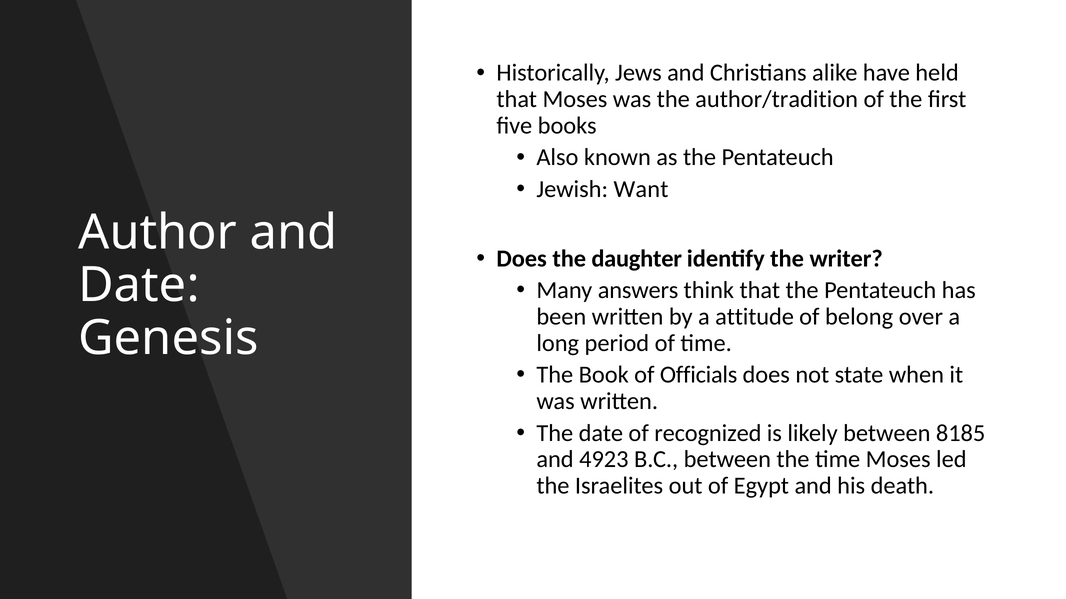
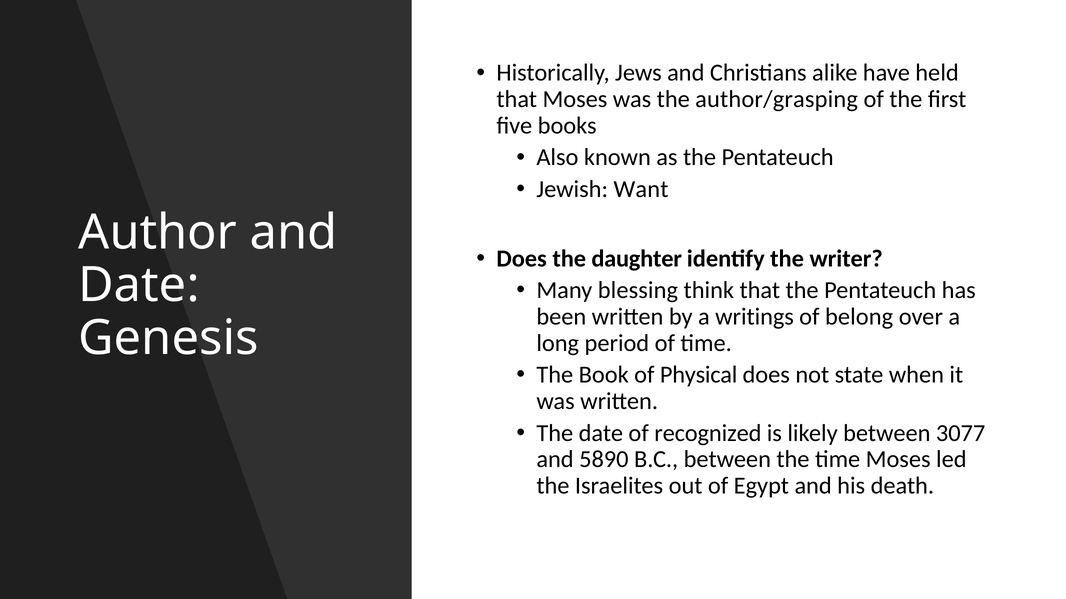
author/tradition: author/tradition -> author/grasping (777, 99)
answers: answers -> blessing (638, 291)
attitude: attitude -> writings (755, 317)
Officials: Officials -> Physical (699, 375)
8185: 8185 -> 3077 (961, 433)
4923: 4923 -> 5890 (604, 460)
